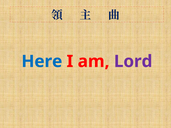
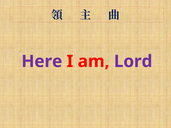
Here colour: blue -> purple (42, 62)
